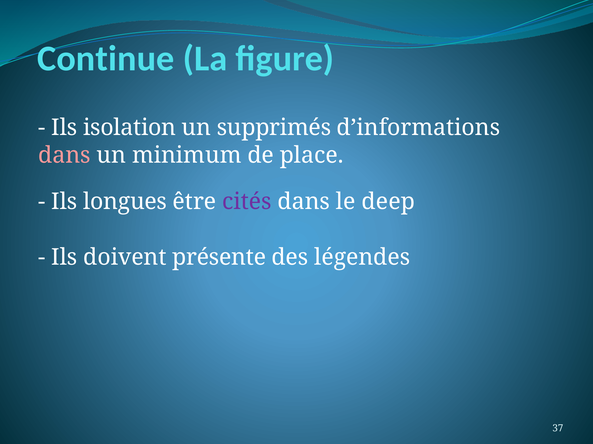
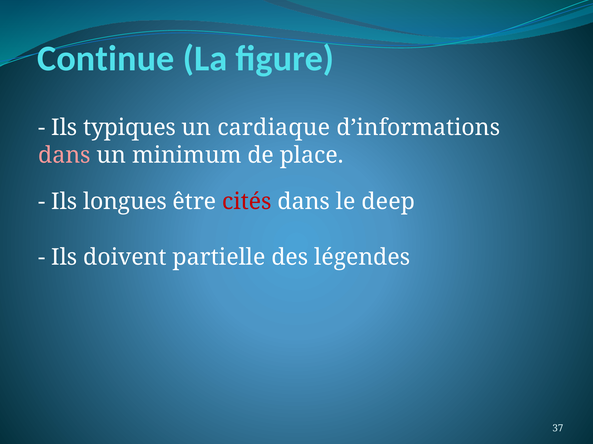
isolation: isolation -> typiques (130, 128)
supprimés: supprimés -> cardiaque (274, 128)
cités colour: purple -> red (247, 202)
présente: présente -> partielle (219, 258)
